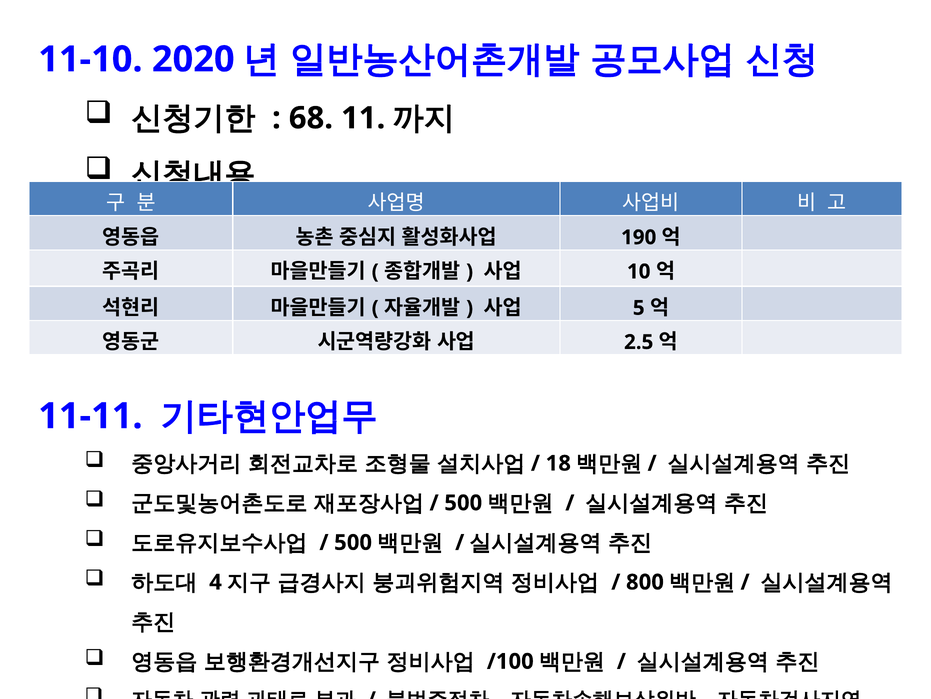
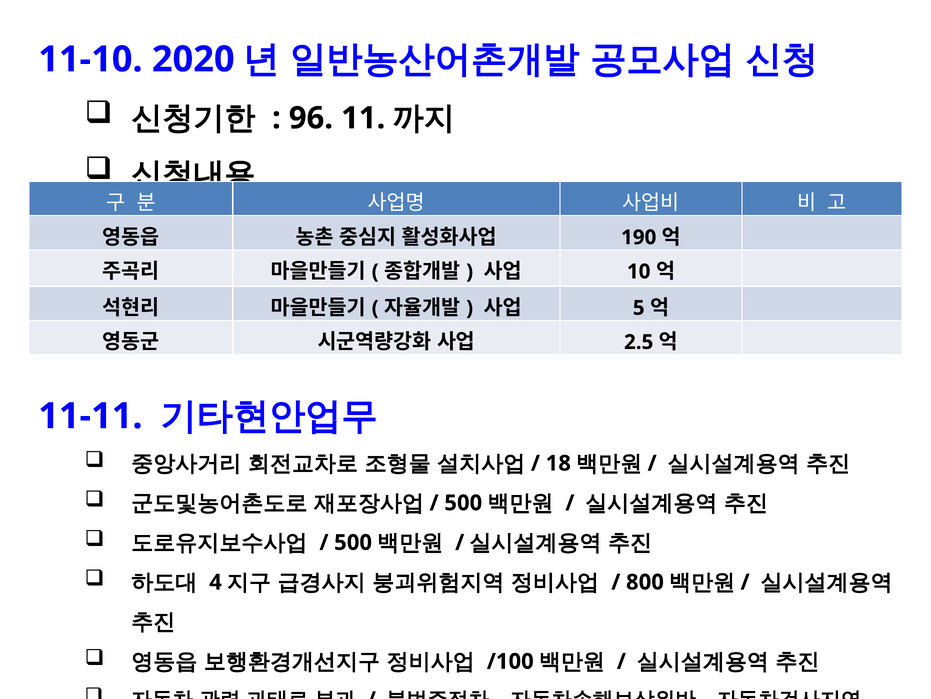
68: 68 -> 96 (311, 118)
